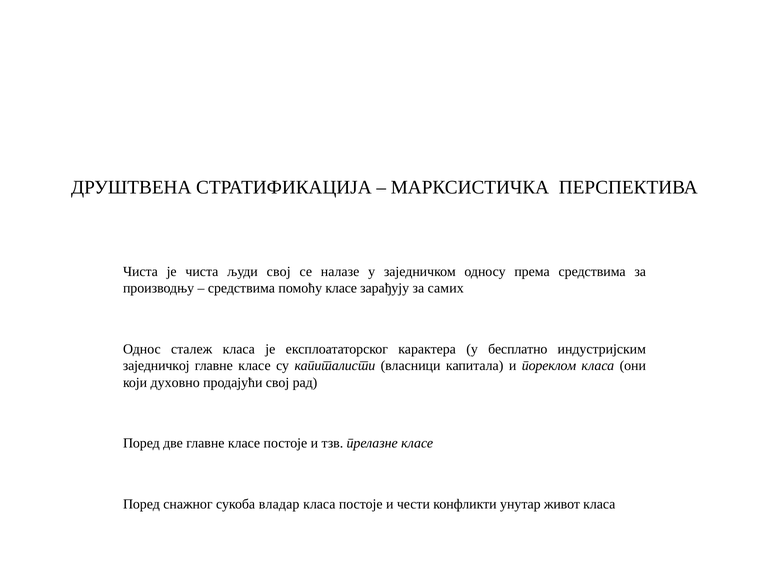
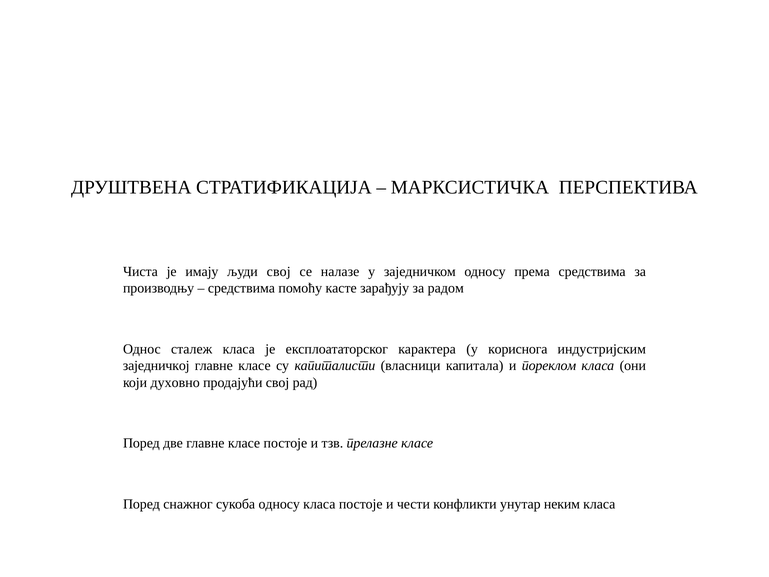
је чиста: чиста -> имају (202, 271)
помоћу класе: класе -> касте (341, 288)
самих: самих -> радом (446, 288)
бесплатно: бесплатно -> кориснога (518, 349)
сукоба владар: владар -> односу (279, 504)
живот: живот -> неким (562, 504)
